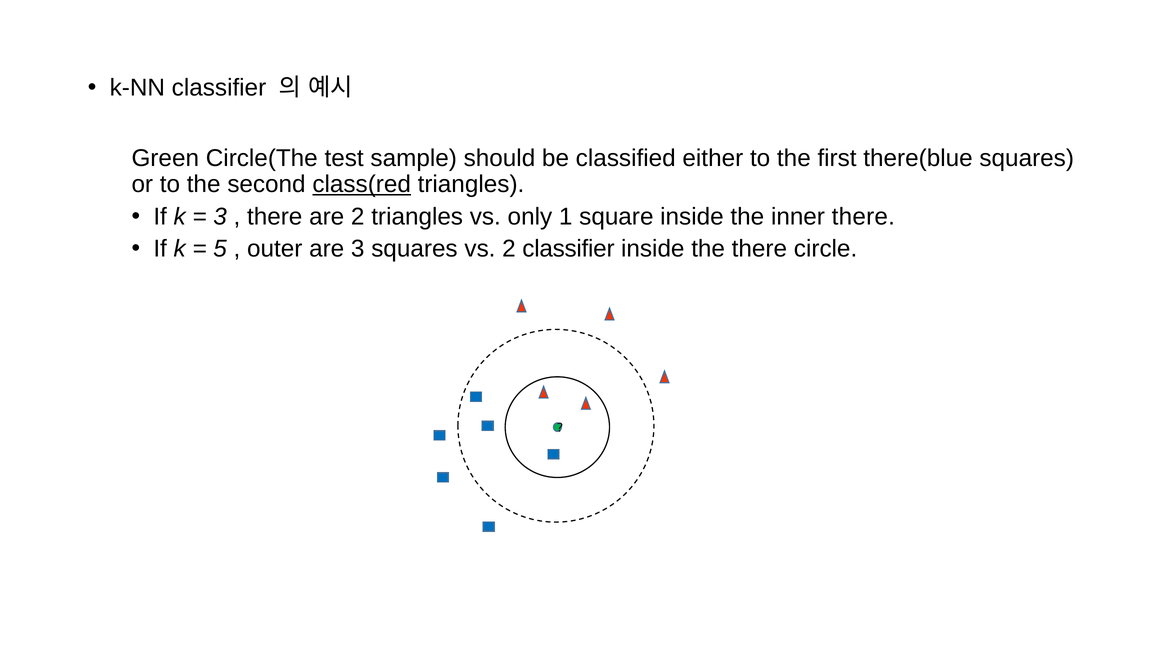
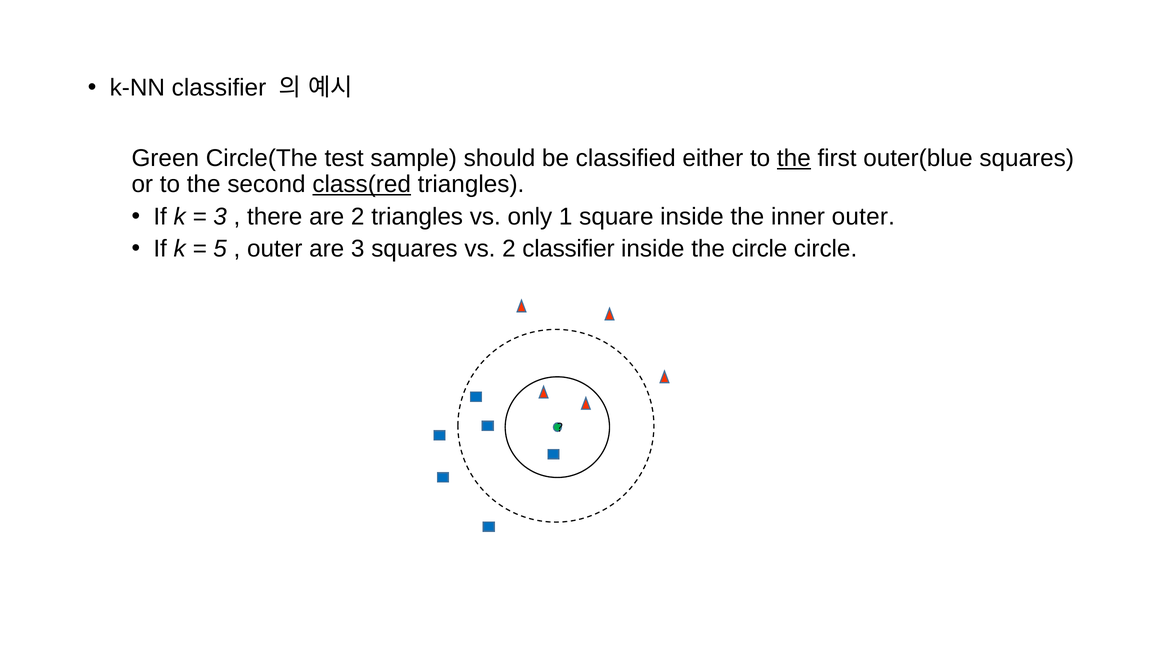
the underline: none -> present (794, 158)
there(blue: there(blue -> outer(blue (918, 158)
inner there: there -> outer (863, 217)
the there: there -> circle (759, 249)
